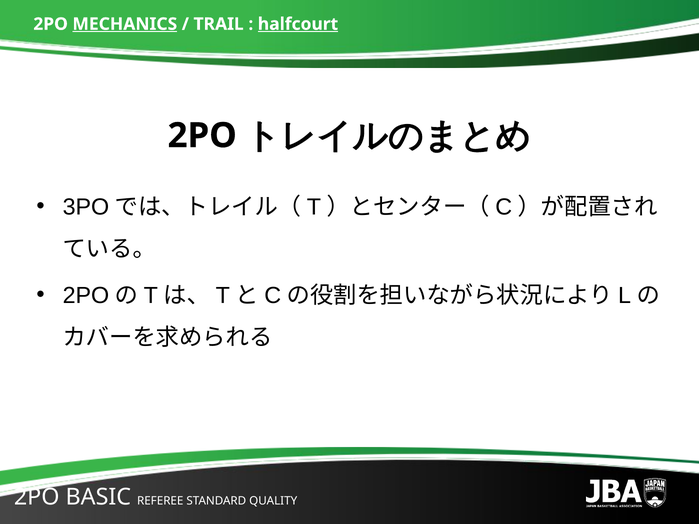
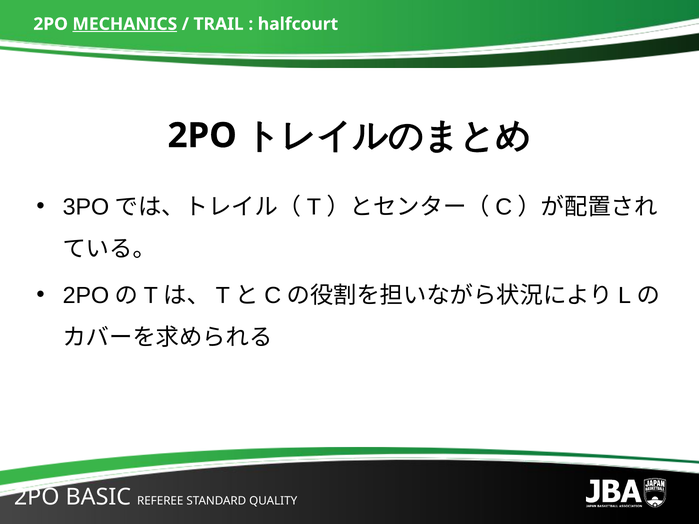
halfcourt underline: present -> none (298, 24)
